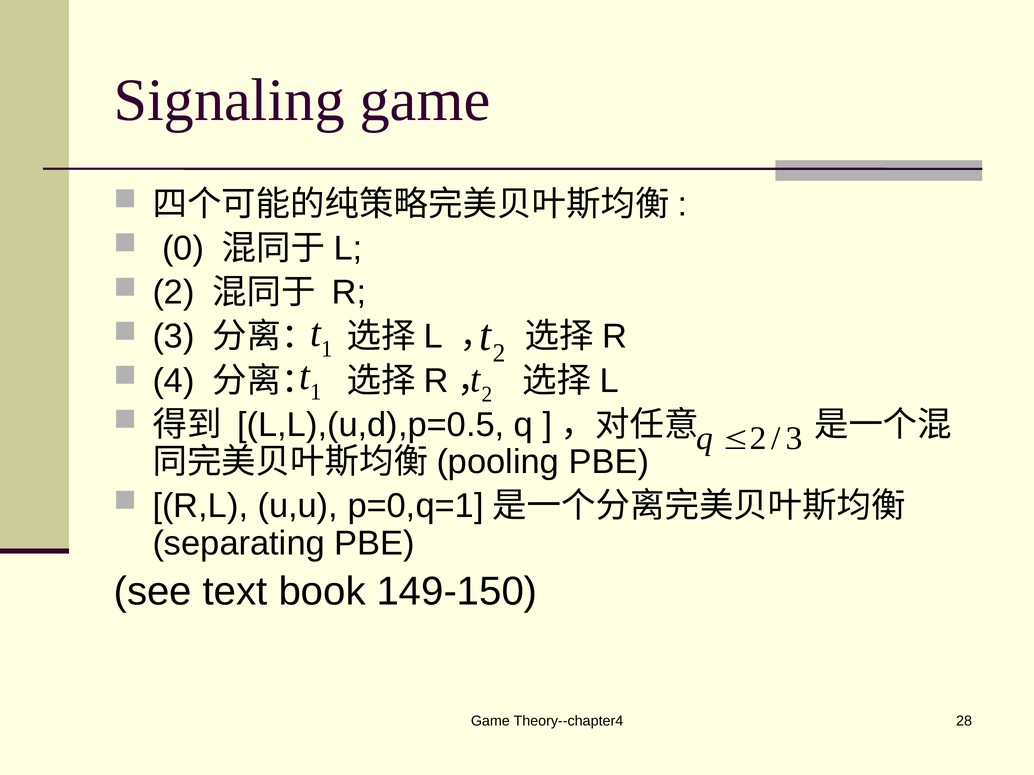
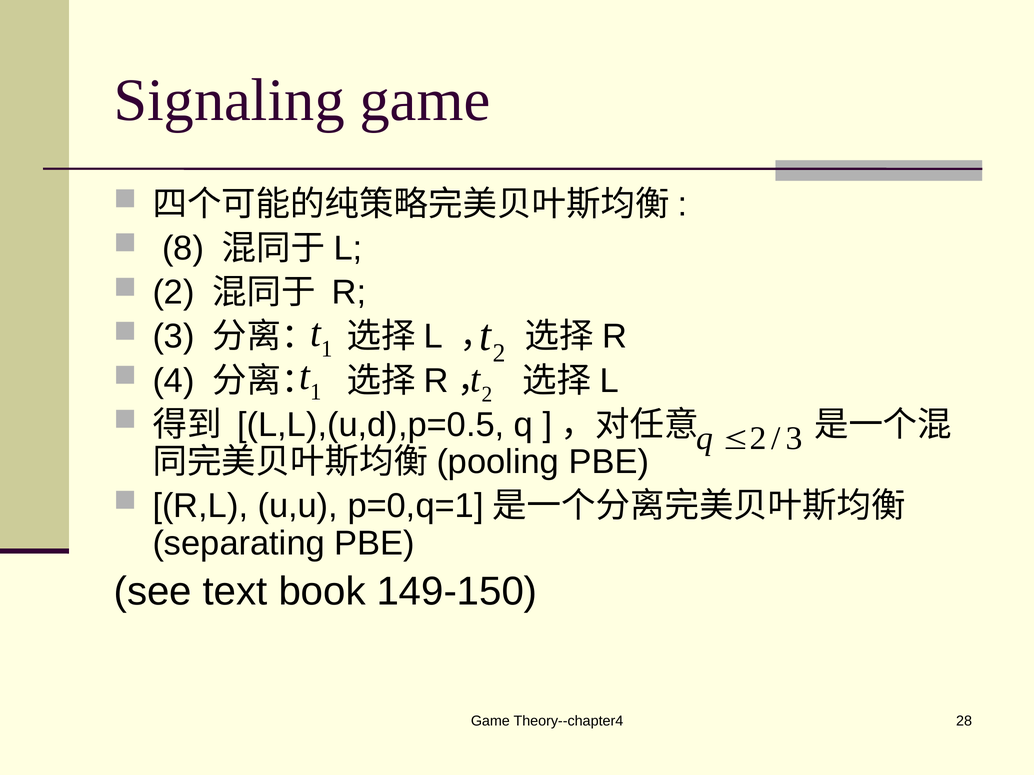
0: 0 -> 8 (183, 249)
